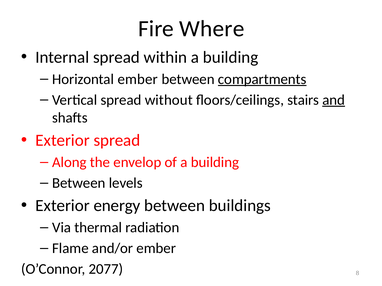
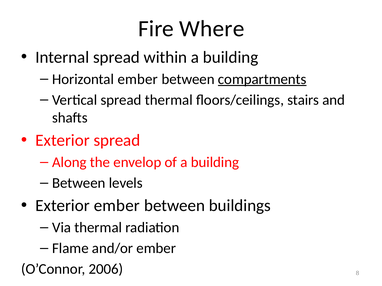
spread without: without -> thermal (169, 100)
and underline: present -> none (334, 100)
Exterior energy: energy -> ember (117, 206)
2077: 2077 -> 2006 (106, 270)
